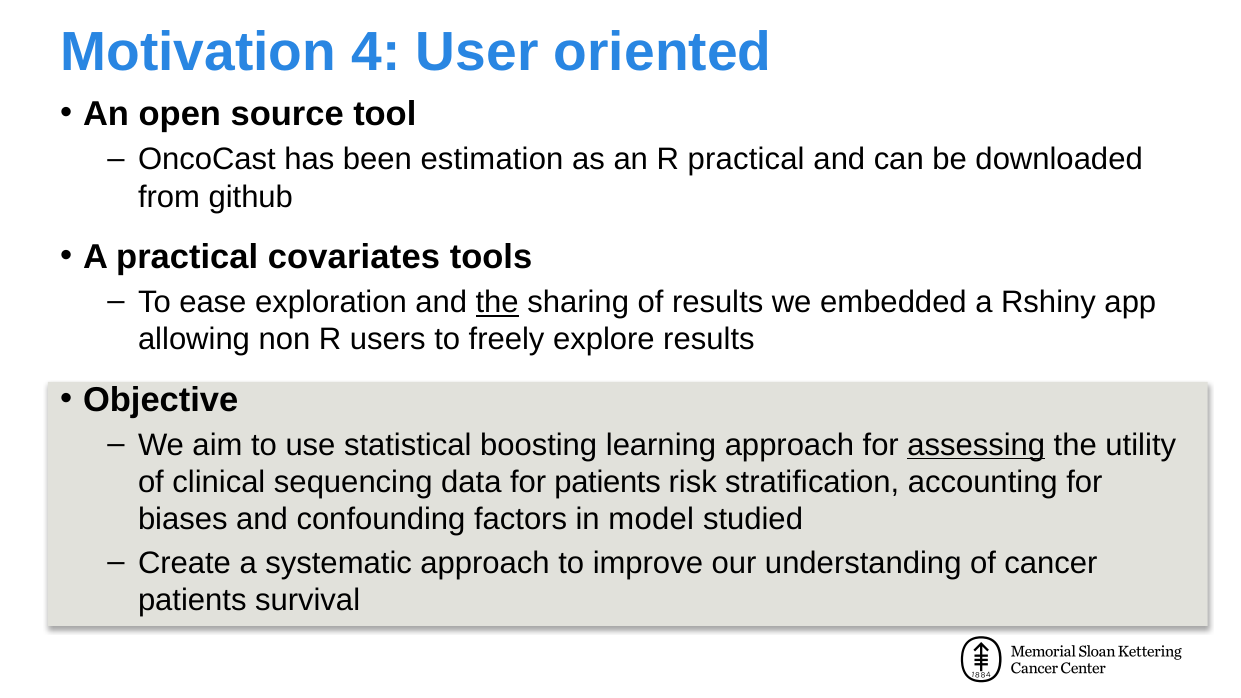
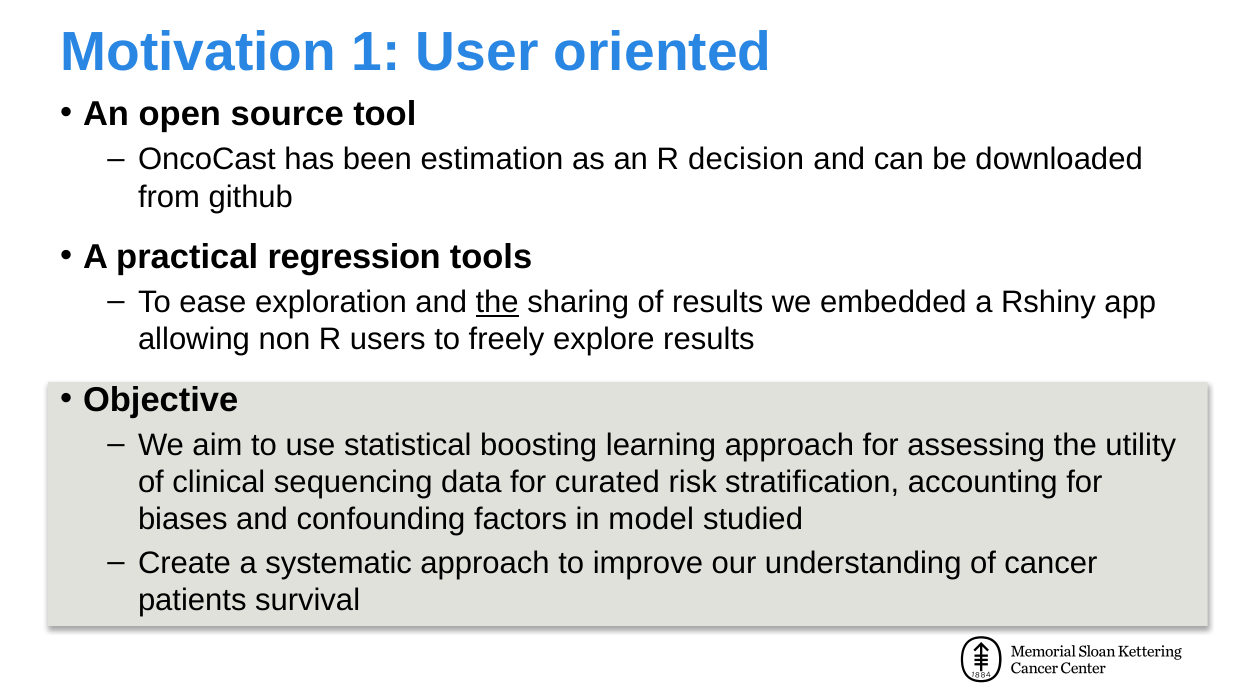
4: 4 -> 1 (376, 52)
R practical: practical -> decision (746, 160)
covariates: covariates -> regression (354, 257)
assessing underline: present -> none (976, 445)
for patients: patients -> curated (607, 482)
